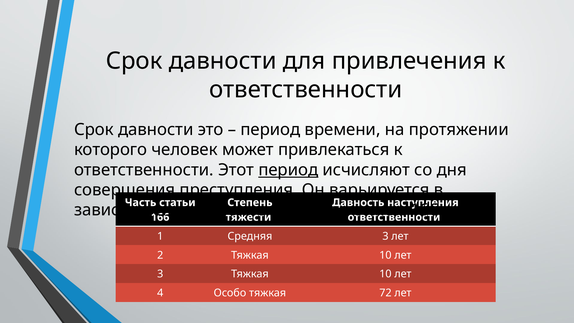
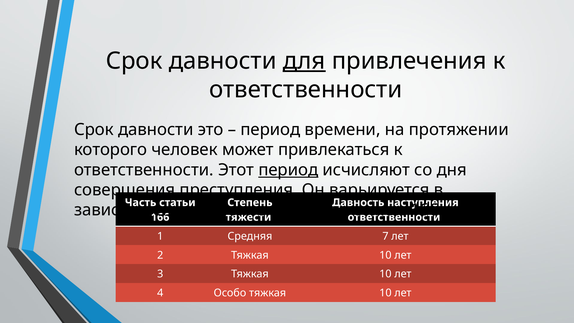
для underline: none -> present (304, 61)
Средняя 3: 3 -> 7 (385, 236)
Особо тяжкая 72: 72 -> 10 (385, 293)
